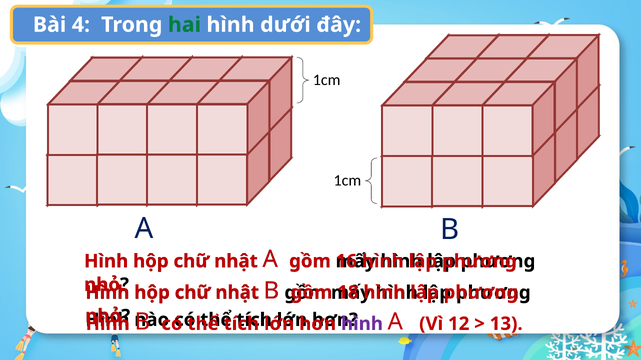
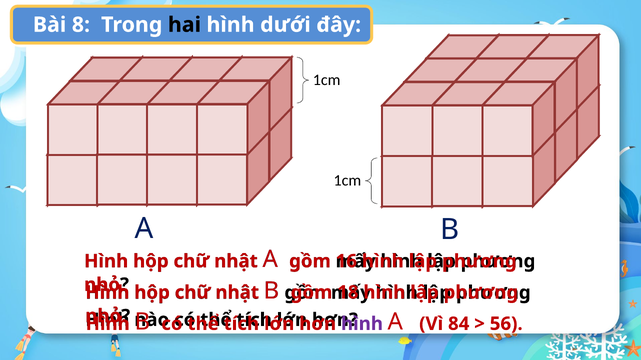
4: 4 -> 8 (81, 25)
hai colour: green -> black (184, 25)
12: 12 -> 84 (459, 324)
13: 13 -> 56 (506, 324)
